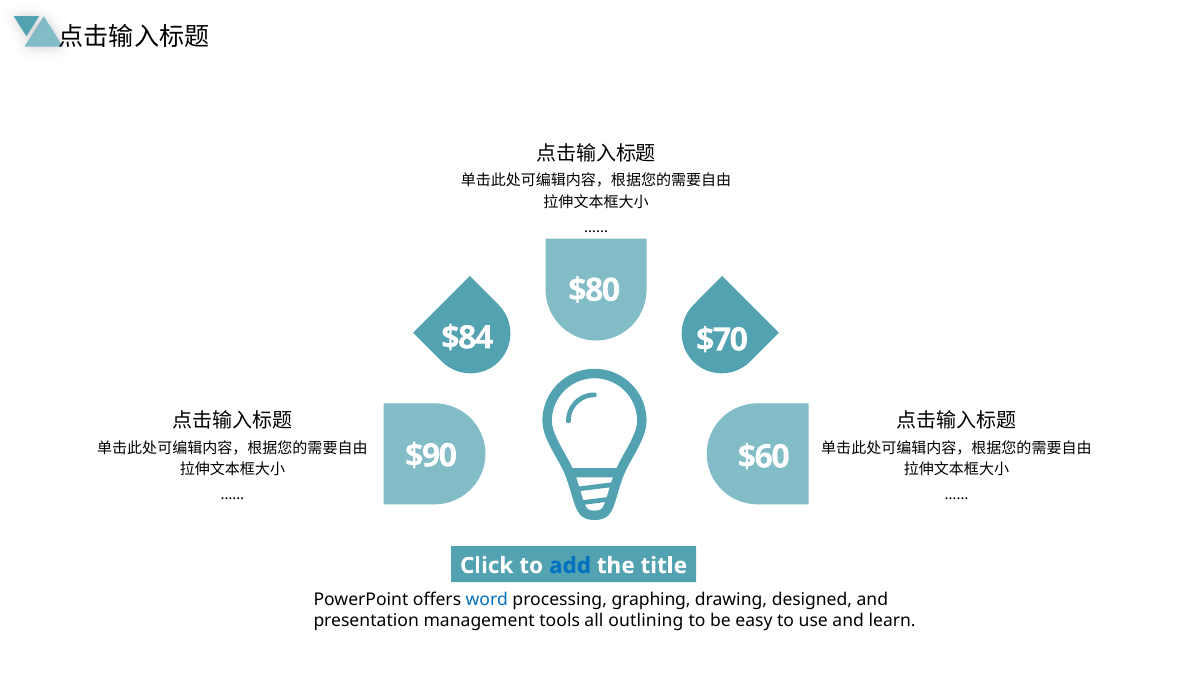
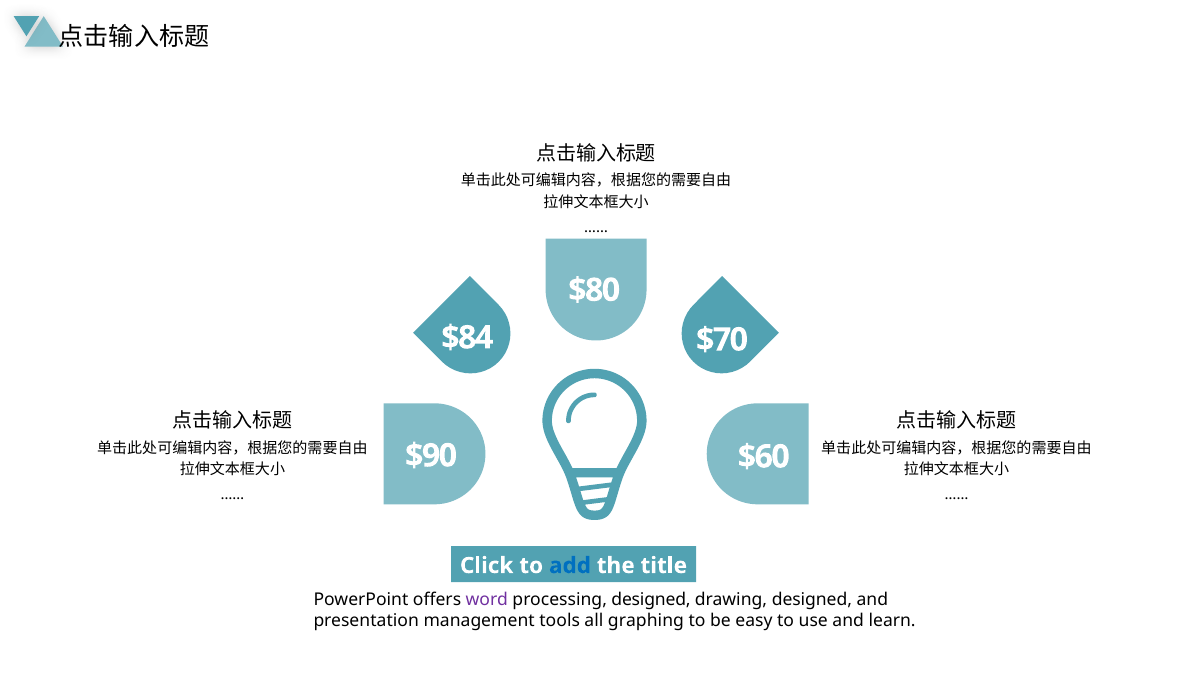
word colour: blue -> purple (487, 599)
processing graphing: graphing -> designed (651, 599)
outlining: outlining -> graphing (646, 620)
